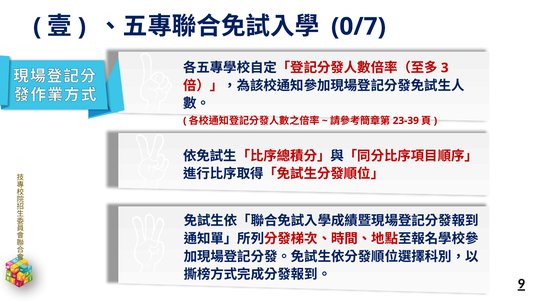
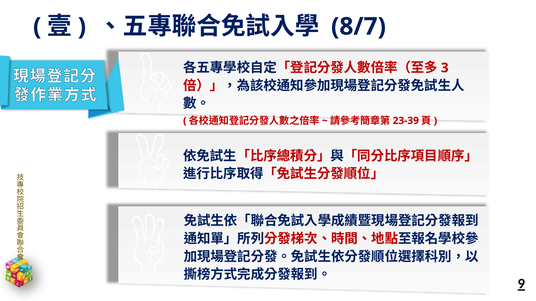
0/7: 0/7 -> 8/7 (358, 27)
